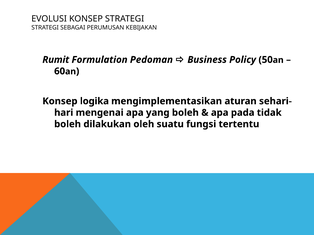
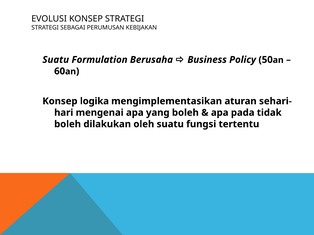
Rumit: Rumit -> Suatu (56, 60)
Pedoman: Pedoman -> Berusaha (151, 60)
